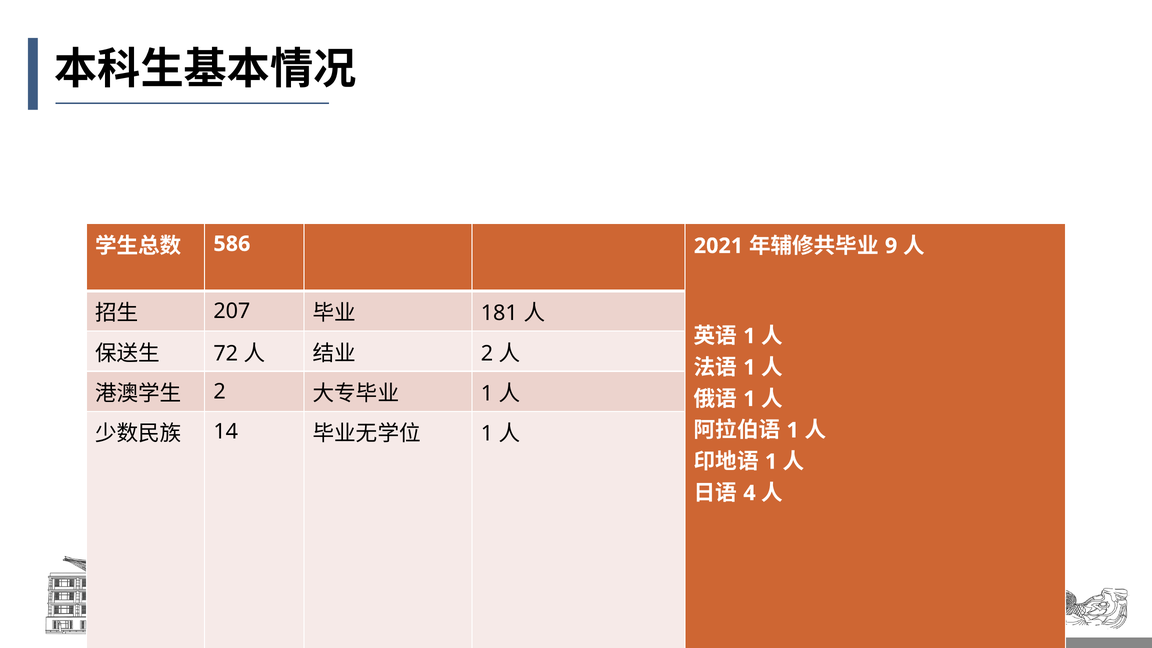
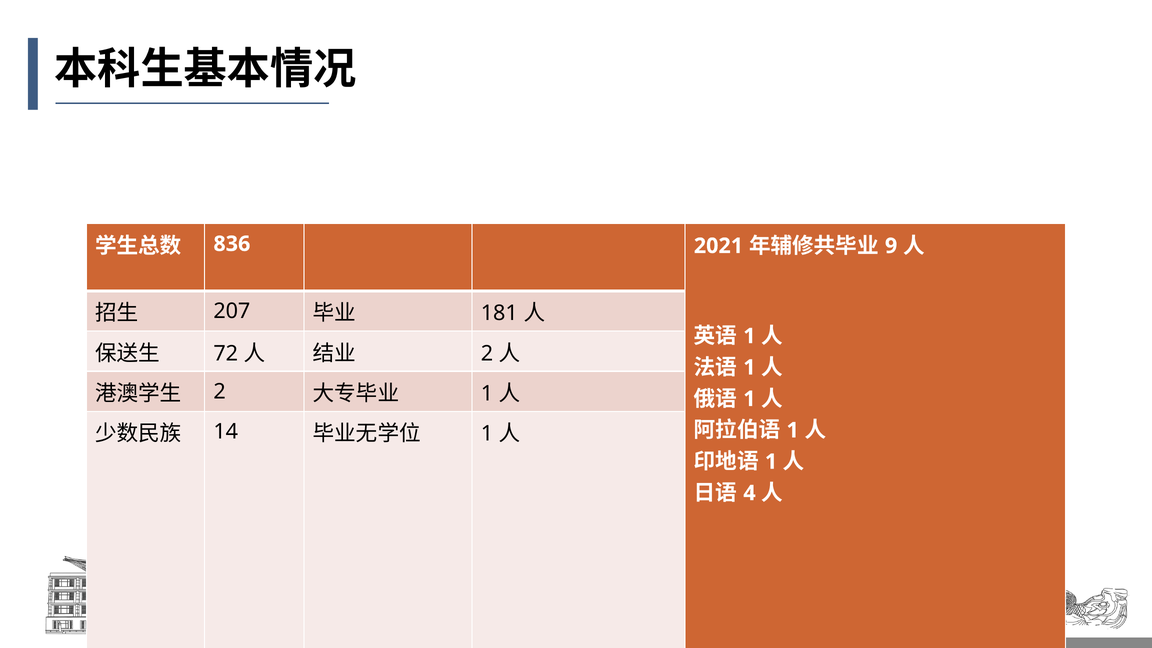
586: 586 -> 836 (232, 244)
